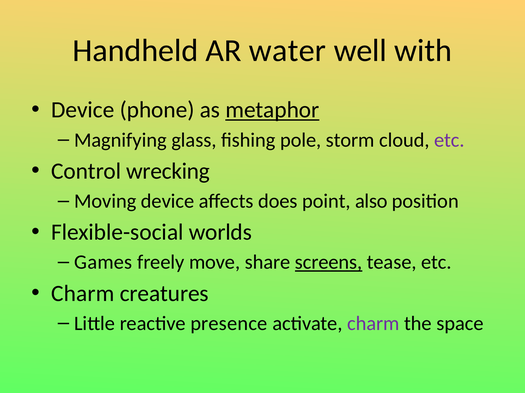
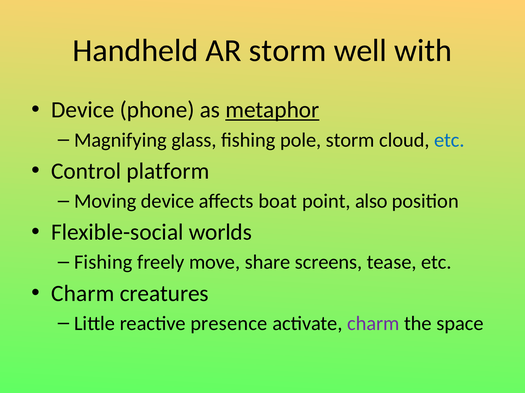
AR water: water -> storm (288, 51)
etc colour: purple -> blue (449, 140)
wrecking: wrecking -> platform (168, 171)
does: does -> boat (278, 202)
Games: Games -> Fishing (103, 263)
screens underline: present -> none (329, 263)
